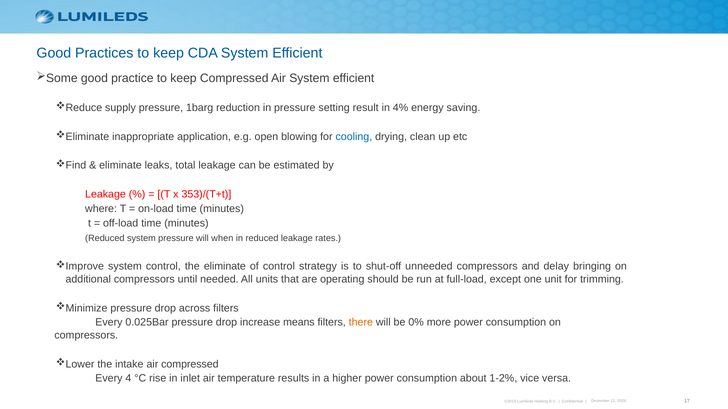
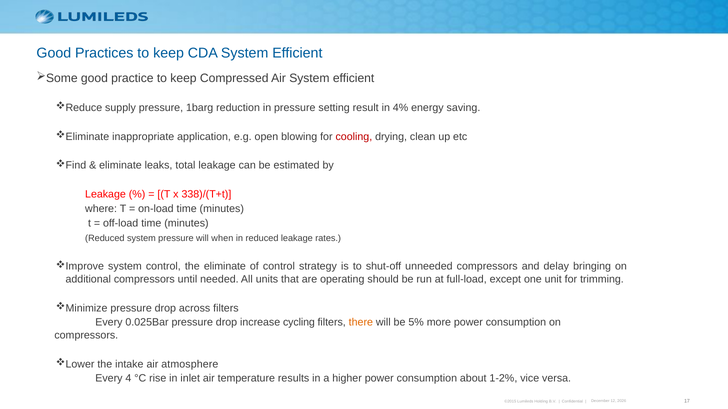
cooling colour: blue -> red (354, 137)
353)/(T+t: 353)/(T+t -> 338)/(T+t (206, 195)
means: means -> cycling (299, 323)
0%: 0% -> 5% (416, 323)
air compressed: compressed -> atmosphere (190, 364)
